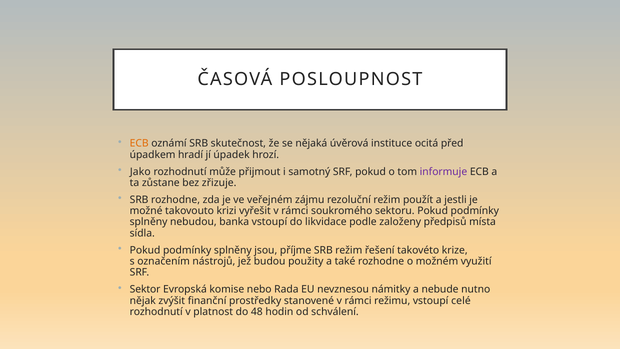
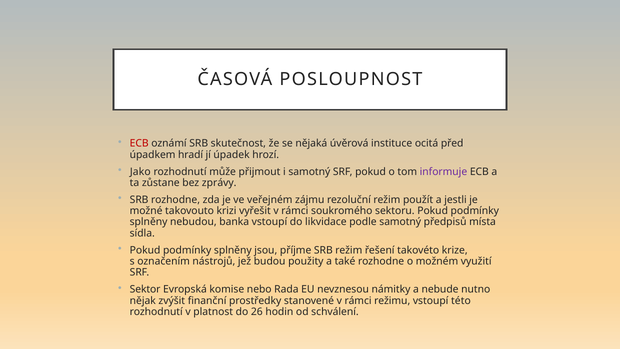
ECB colour: orange -> red (139, 143)
zřizuje: zřizuje -> zprávy (219, 183)
podle založeny: založeny -> samotný (400, 222)
celé: celé -> této (461, 300)
48: 48 -> 26 (257, 312)
